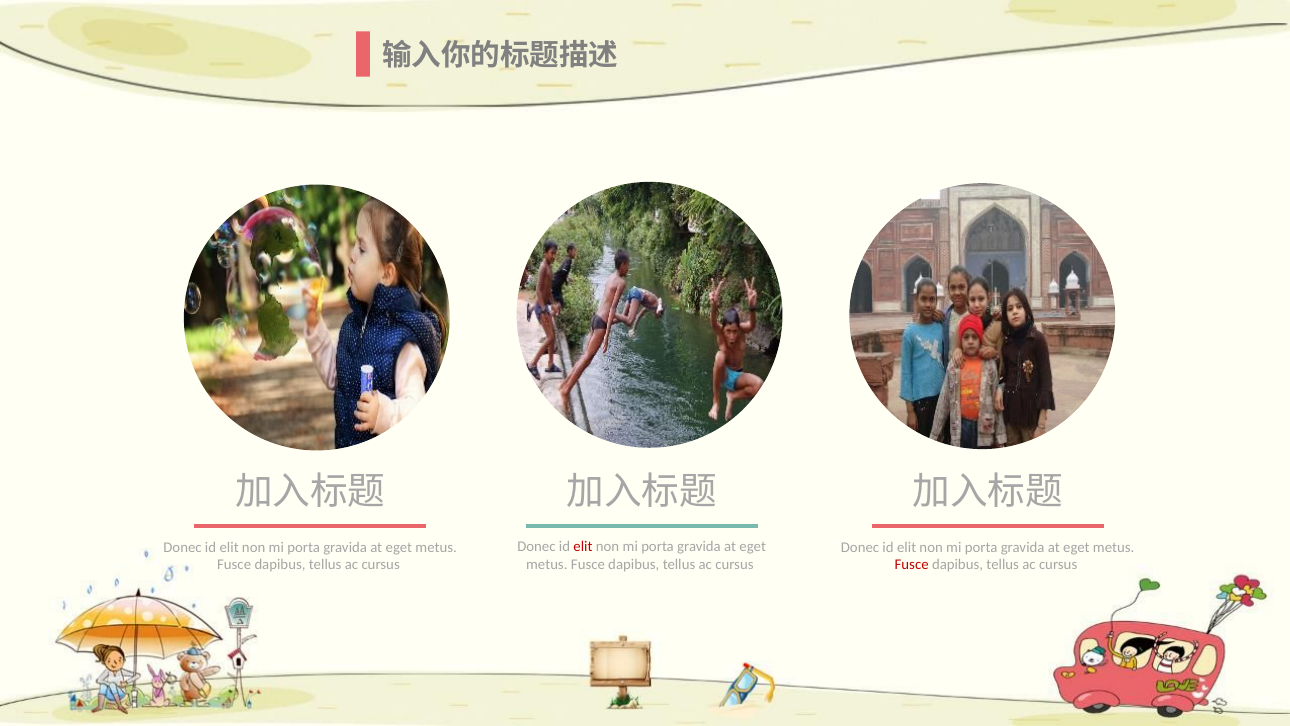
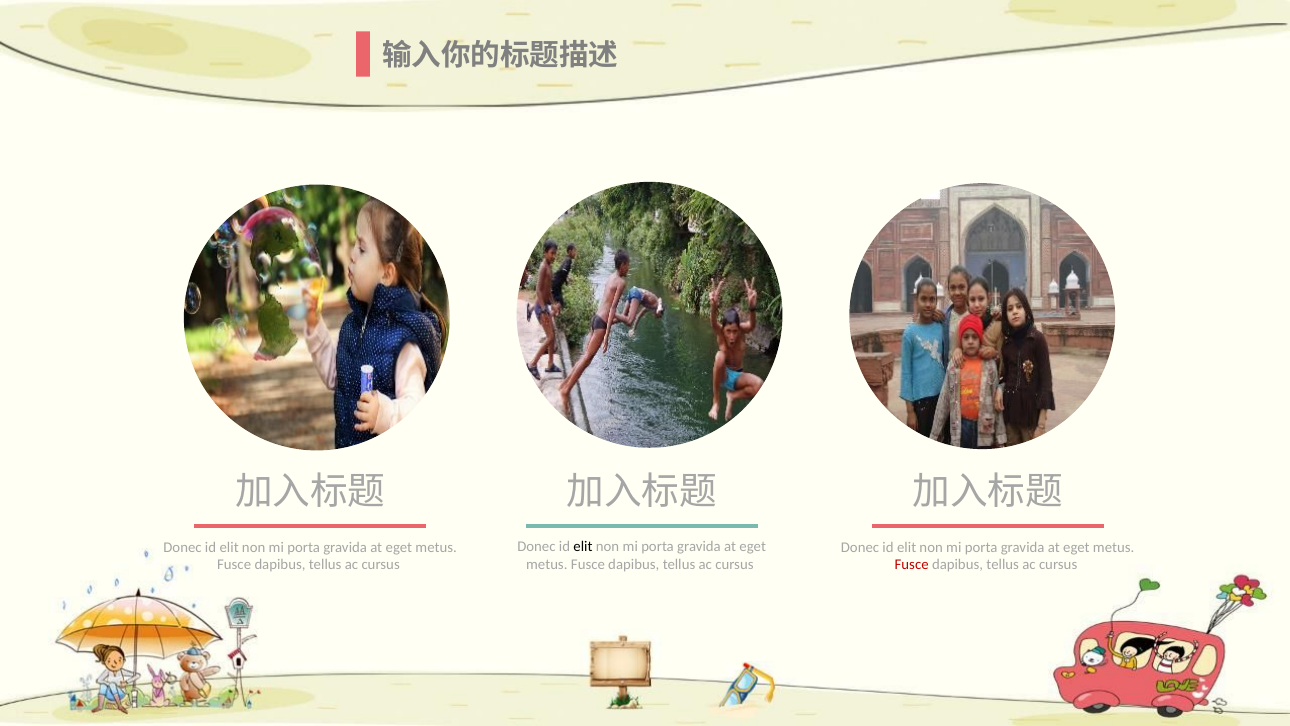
elit colour: red -> black (583, 547)
